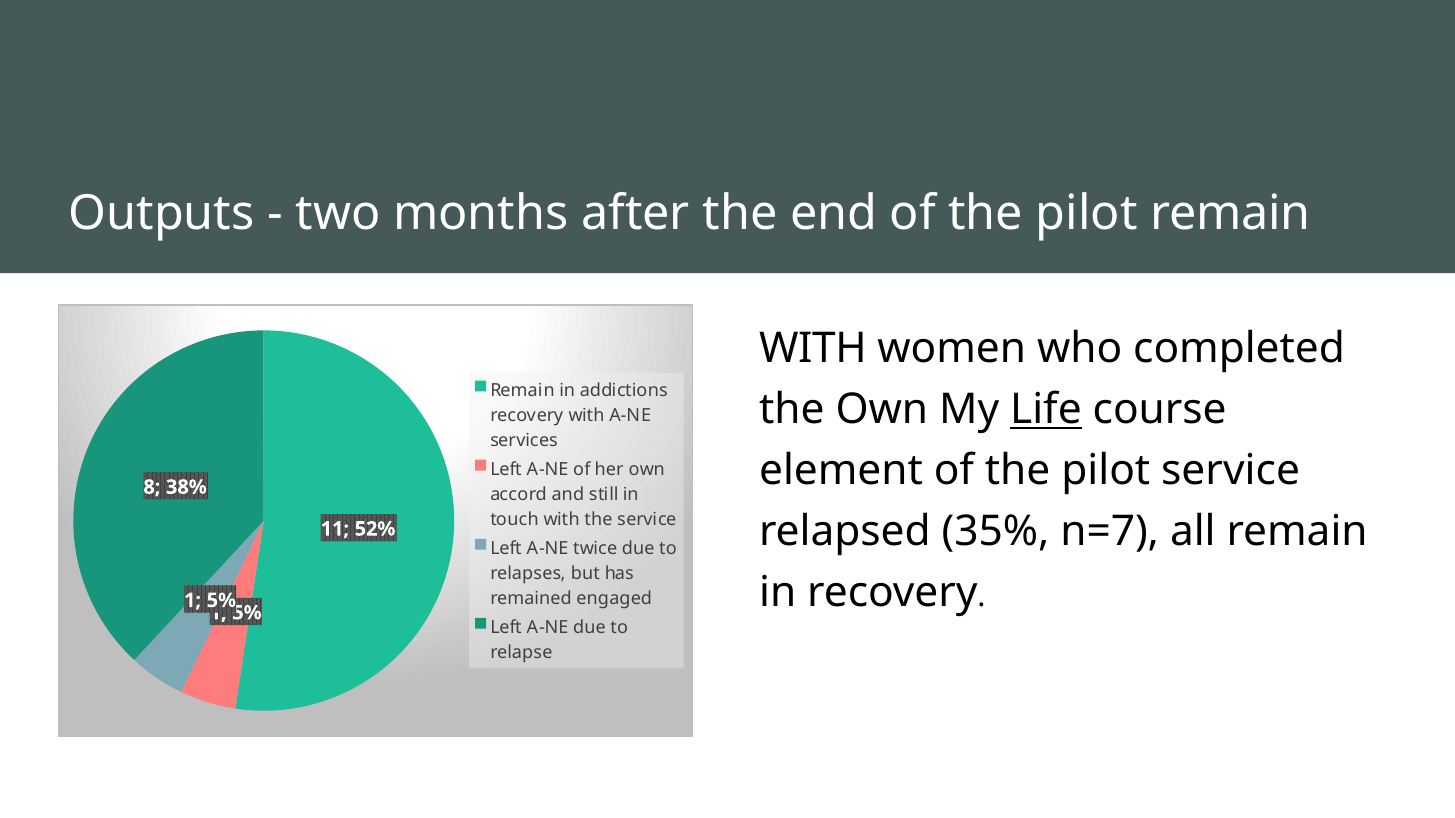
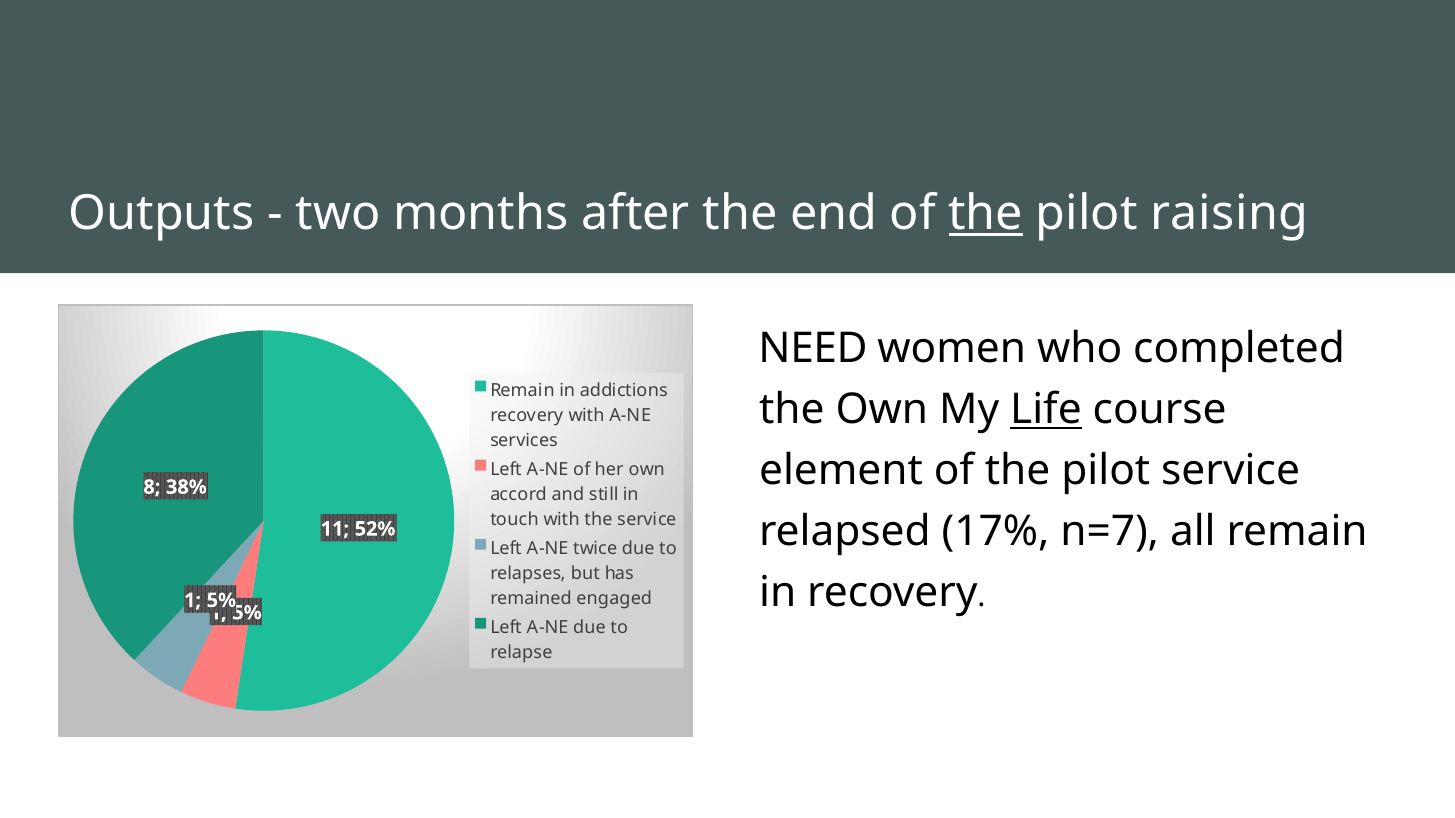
the underline: none -> present (986, 214)
pilot remain: remain -> raising (1230, 214)
WITH: WITH -> NEED (813, 349)
35%: 35% -> 17% (996, 532)
